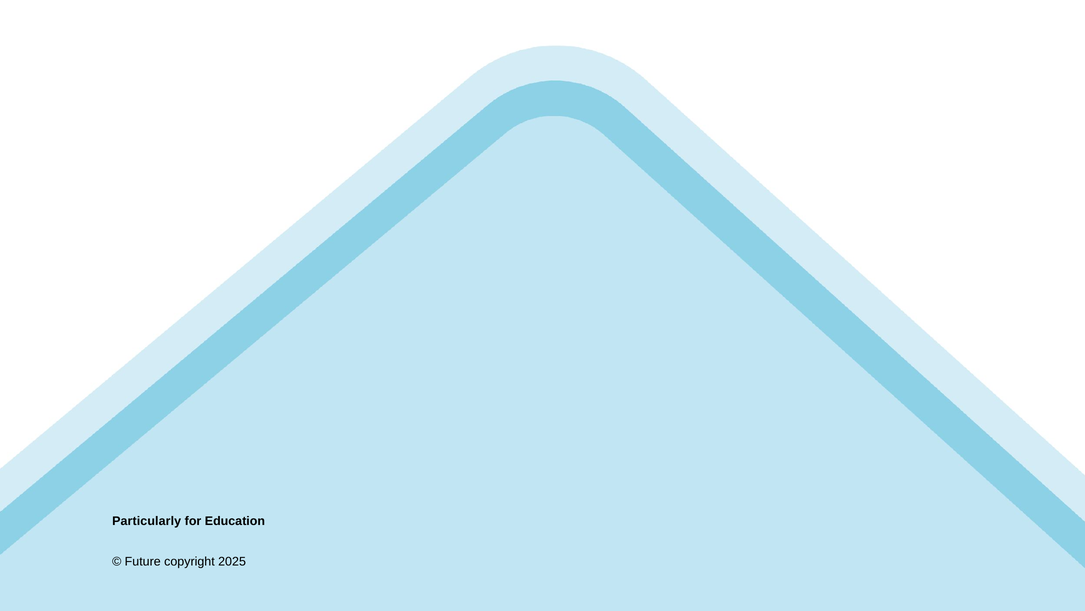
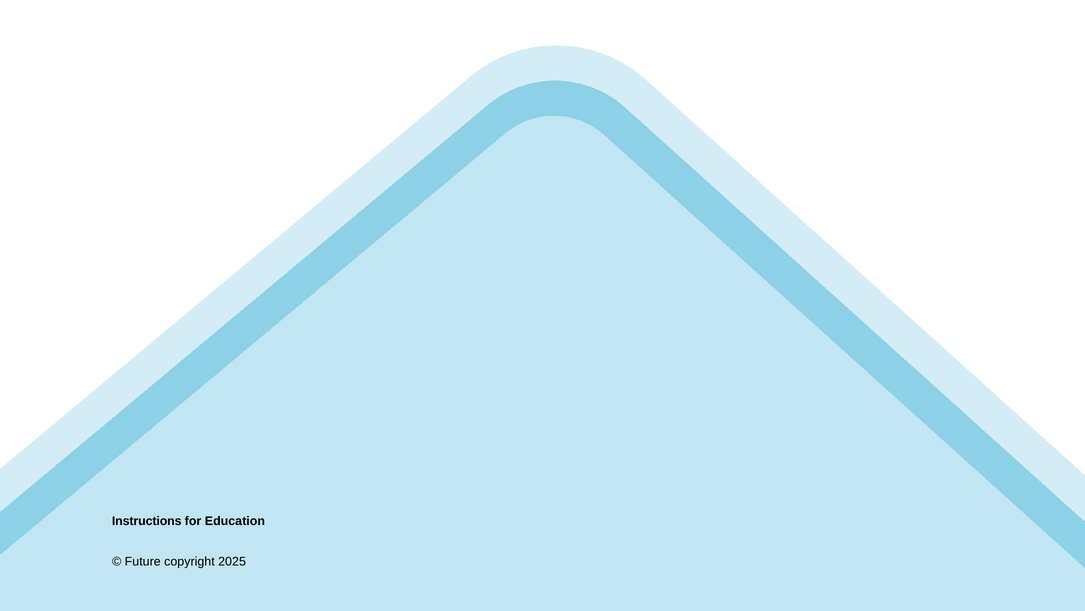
Particularly: Particularly -> Instructions (147, 521)
